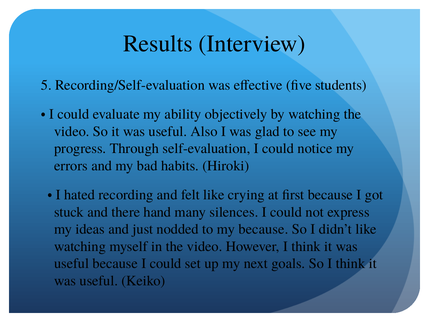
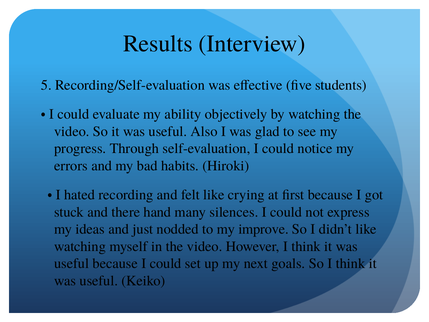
my because: because -> improve (263, 229)
